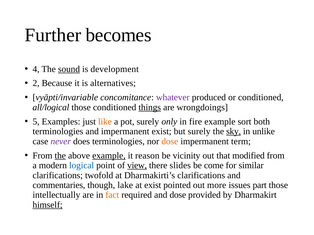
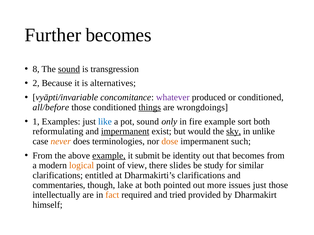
4: 4 -> 8 (36, 69)
development: development -> transgression (115, 69)
all/logical: all/logical -> all/before (51, 108)
5: 5 -> 1 (36, 122)
like colour: orange -> blue (105, 122)
pot surely: surely -> sound (148, 122)
terminologies: terminologies -> reformulating (58, 132)
impermanent underline: none -> present (125, 132)
but surely: surely -> would (199, 132)
never colour: purple -> orange (61, 142)
term: term -> such (241, 142)
the underline: present -> none (60, 156)
reason: reason -> submit (147, 156)
vicinity: vicinity -> identity (187, 156)
that modified: modified -> becomes (248, 156)
logical colour: blue -> orange (82, 166)
view underline: present -> none (137, 166)
come: come -> study (214, 166)
twofold: twofold -> entitled (99, 176)
at exist: exist -> both (153, 186)
issues part: part -> just (260, 186)
and dose: dose -> tried (178, 195)
himself underline: present -> none (48, 205)
